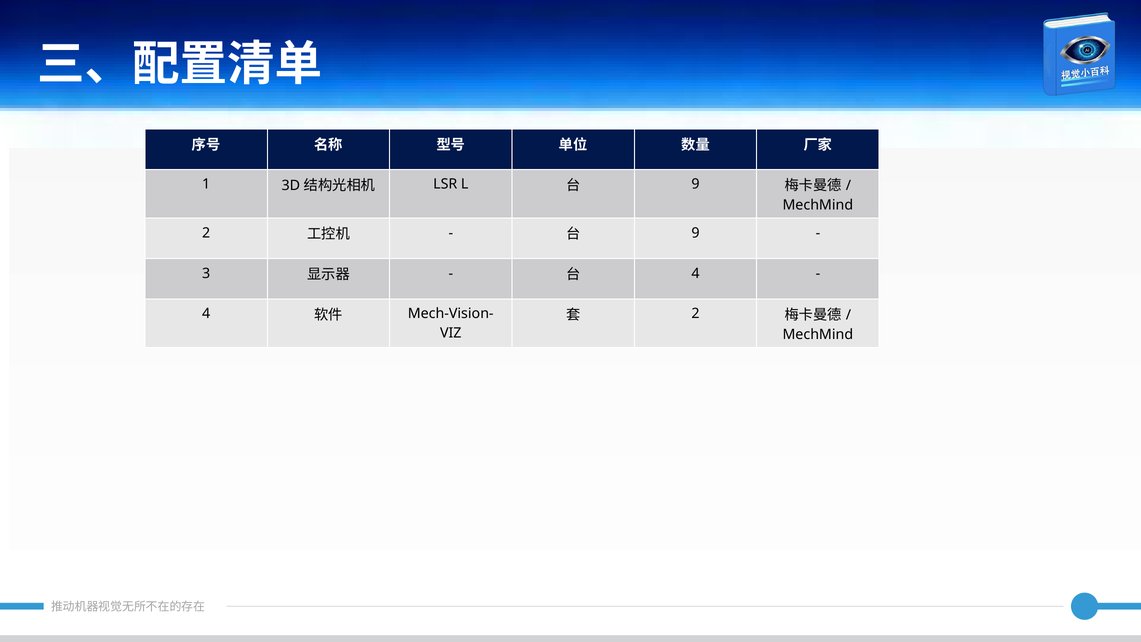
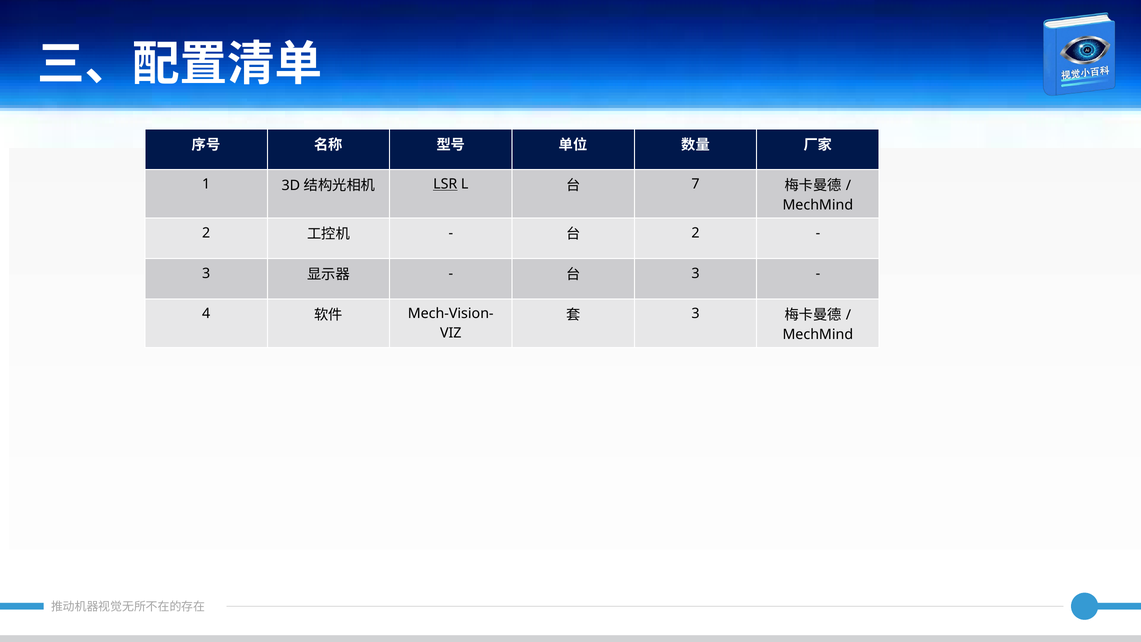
LSR underline: none -> present (445, 184)
9: 9 -> 7 (696, 184)
9: 9 -> 2 (696, 233)
4: 4 -> 3 (696, 273)
2: 2 -> 3 (696, 314)
